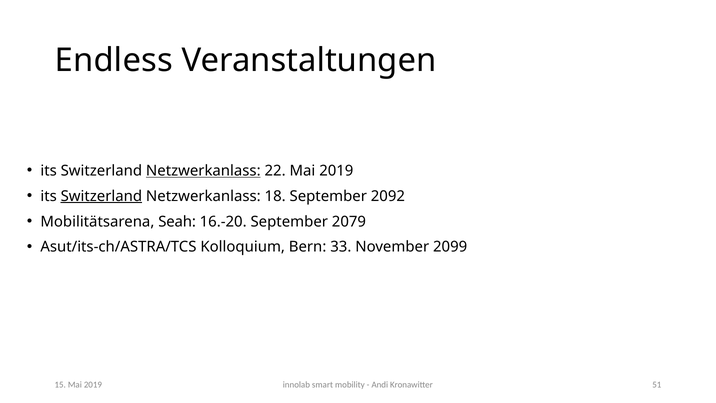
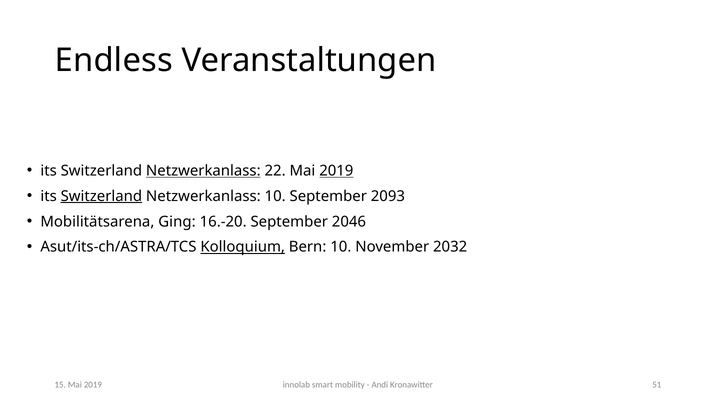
2019 underline: none -> present (336, 171)
Netzwerkanlass 18: 18 -> 10 (275, 196)
2092: 2092 -> 2093 (388, 196)
Seah: Seah -> Ging (177, 221)
2079: 2079 -> 2046 (349, 221)
Kolloquium underline: none -> present (243, 247)
Bern 33: 33 -> 10 (341, 247)
2099: 2099 -> 2032 (450, 247)
